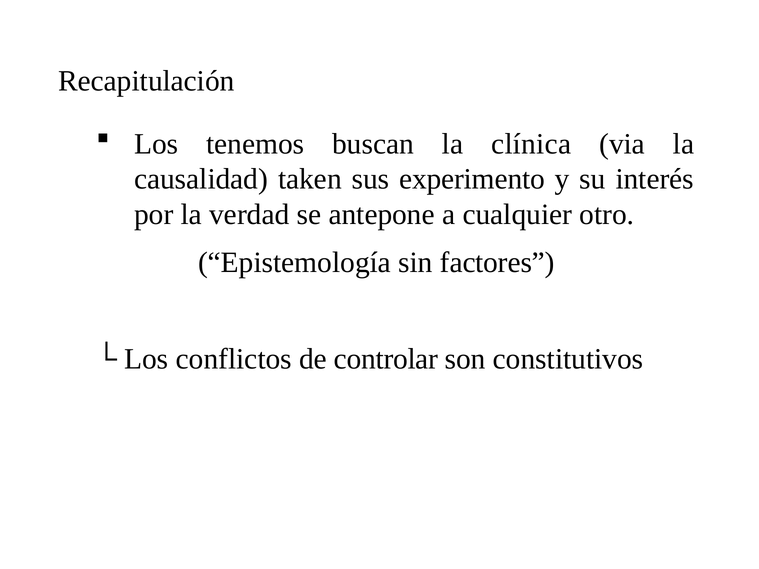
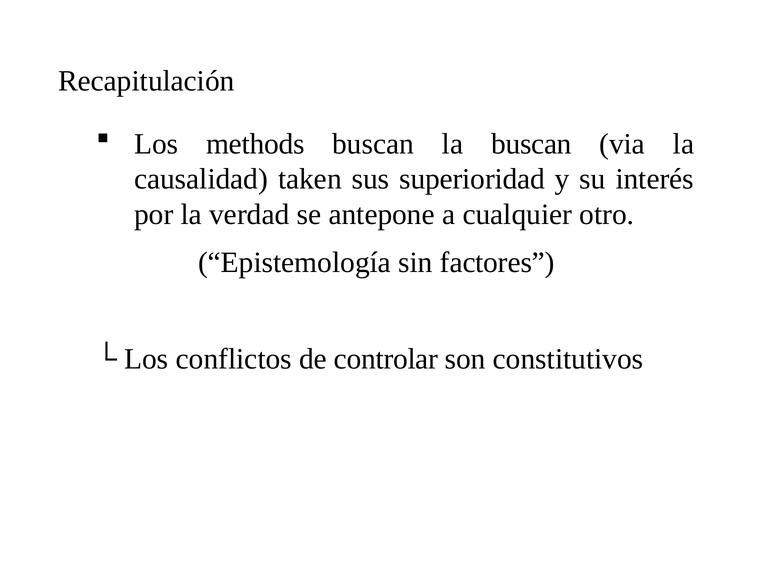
tenemos: tenemos -> methods (255, 144)
la clínica: clínica -> buscan (531, 144)
experimento: experimento -> superioridad (472, 179)
